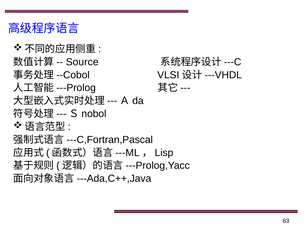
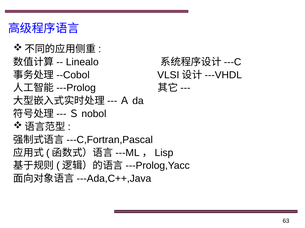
Source: Source -> Linealo (82, 62)
